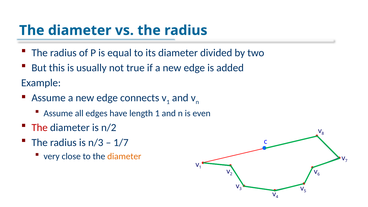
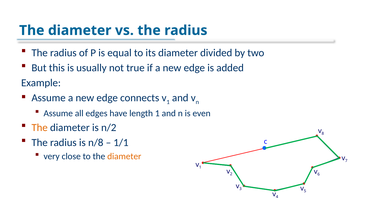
The colour: red -> orange (40, 128)
n/3: n/3 -> n/8 (96, 143)
1/7: 1/7 -> 1/1 (121, 143)
